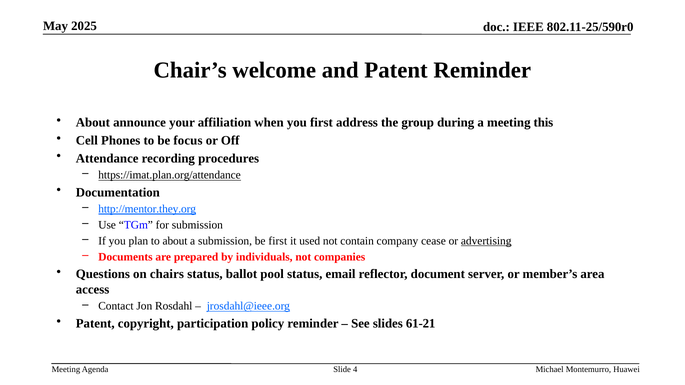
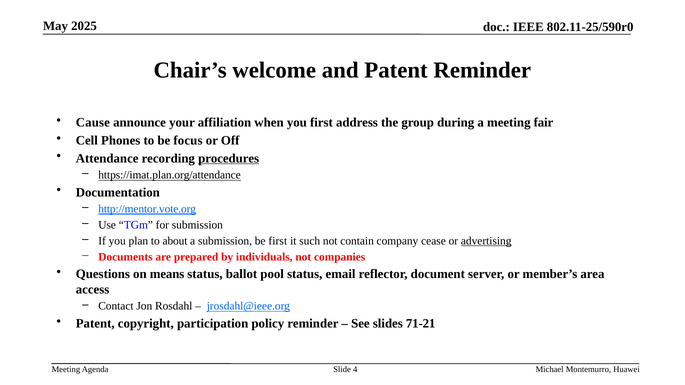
About: About -> Cause (93, 122)
this: this -> fair (543, 122)
procedures underline: none -> present (229, 158)
http://mentor.they.org: http://mentor.they.org -> http://mentor.vote.org (147, 209)
used: used -> such (310, 241)
chairs: chairs -> means (167, 274)
61-21: 61-21 -> 71-21 (421, 324)
